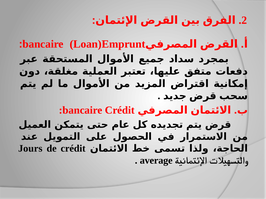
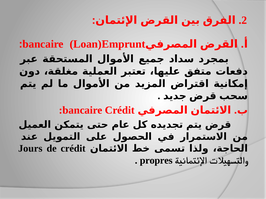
average: average -> propres (156, 161)
